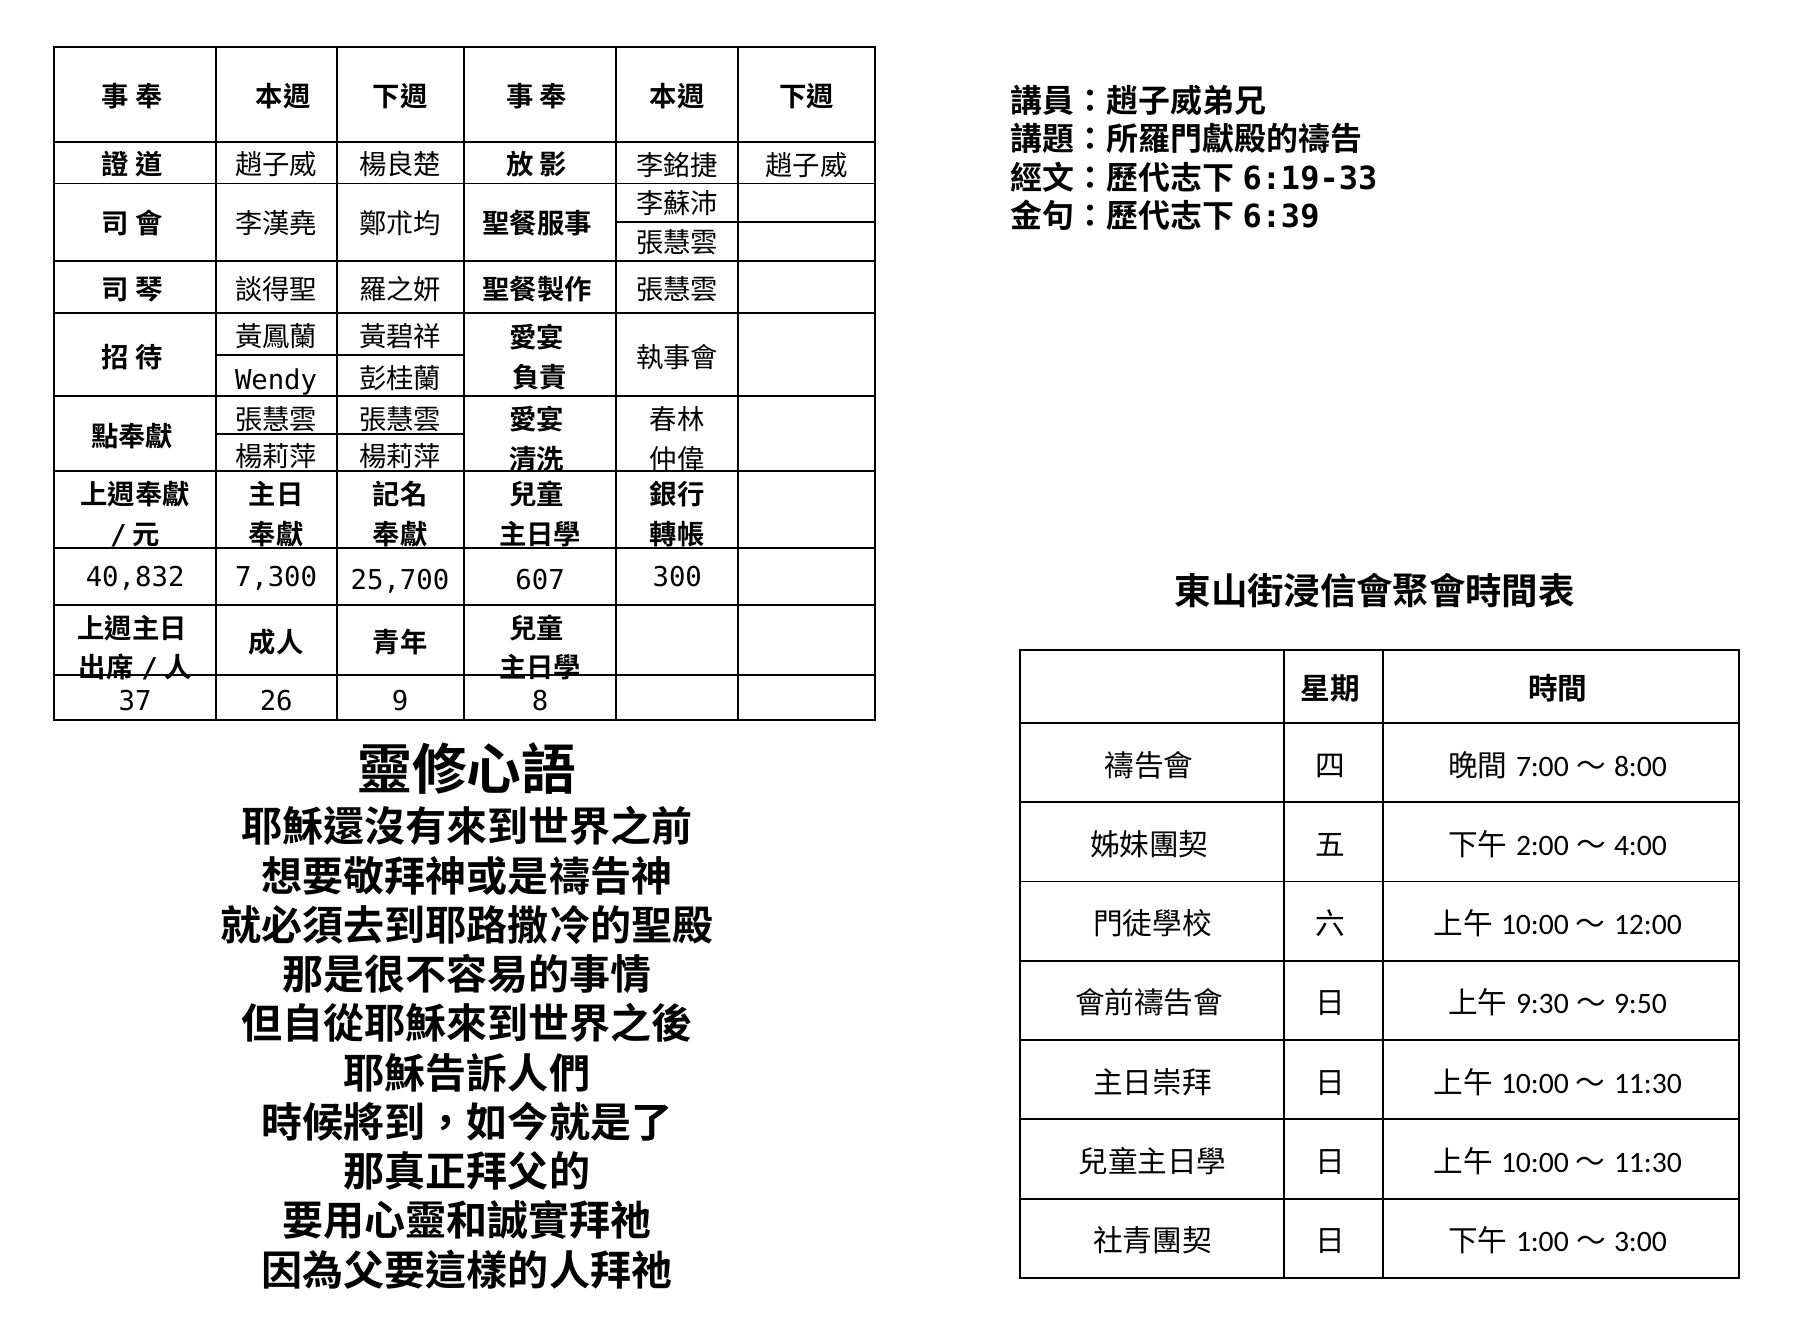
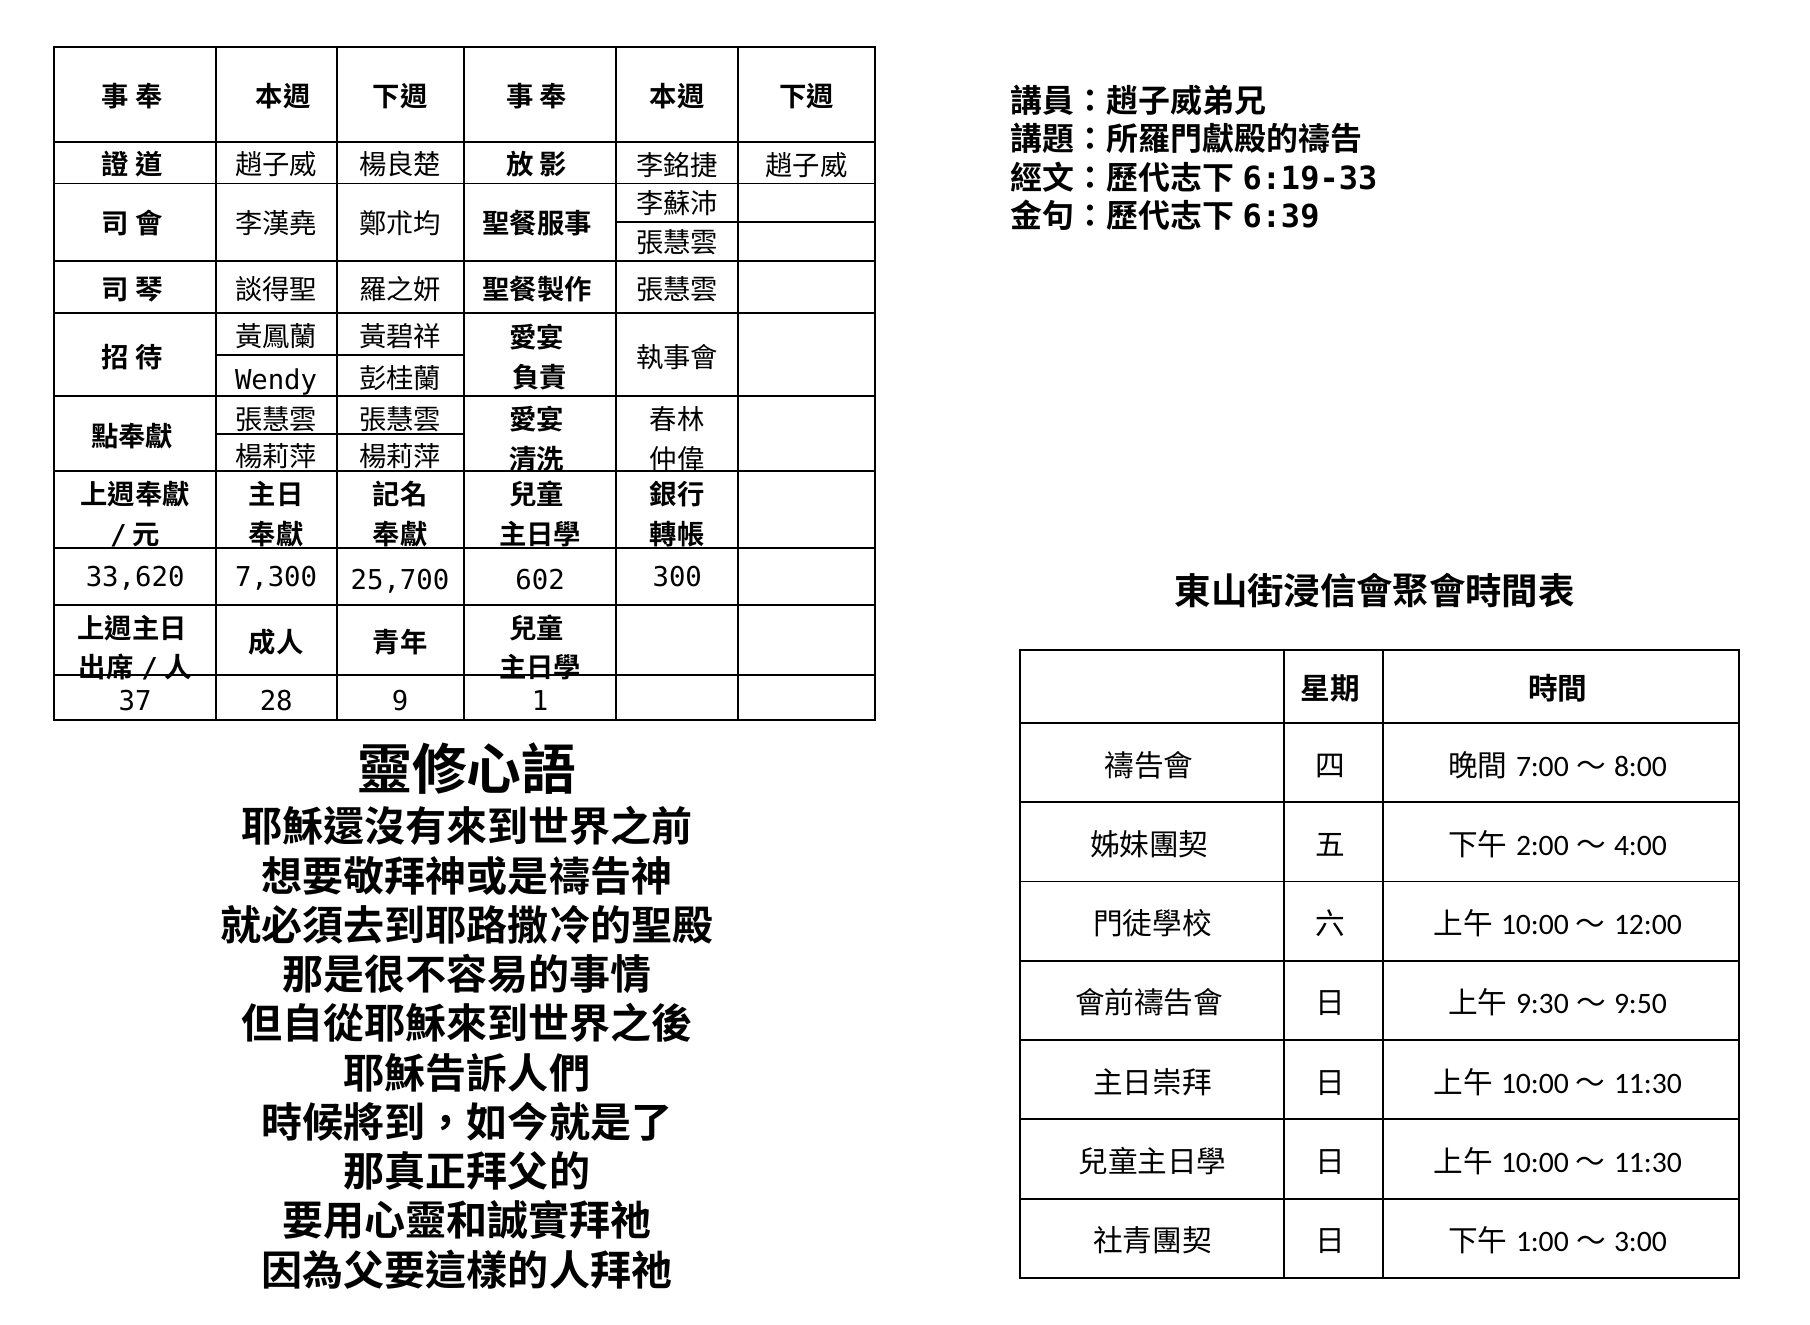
40,832: 40,832 -> 33,620 (135, 578)
607: 607 -> 602 (540, 580)
26: 26 -> 28 (276, 701)
8: 8 -> 1 (540, 701)
